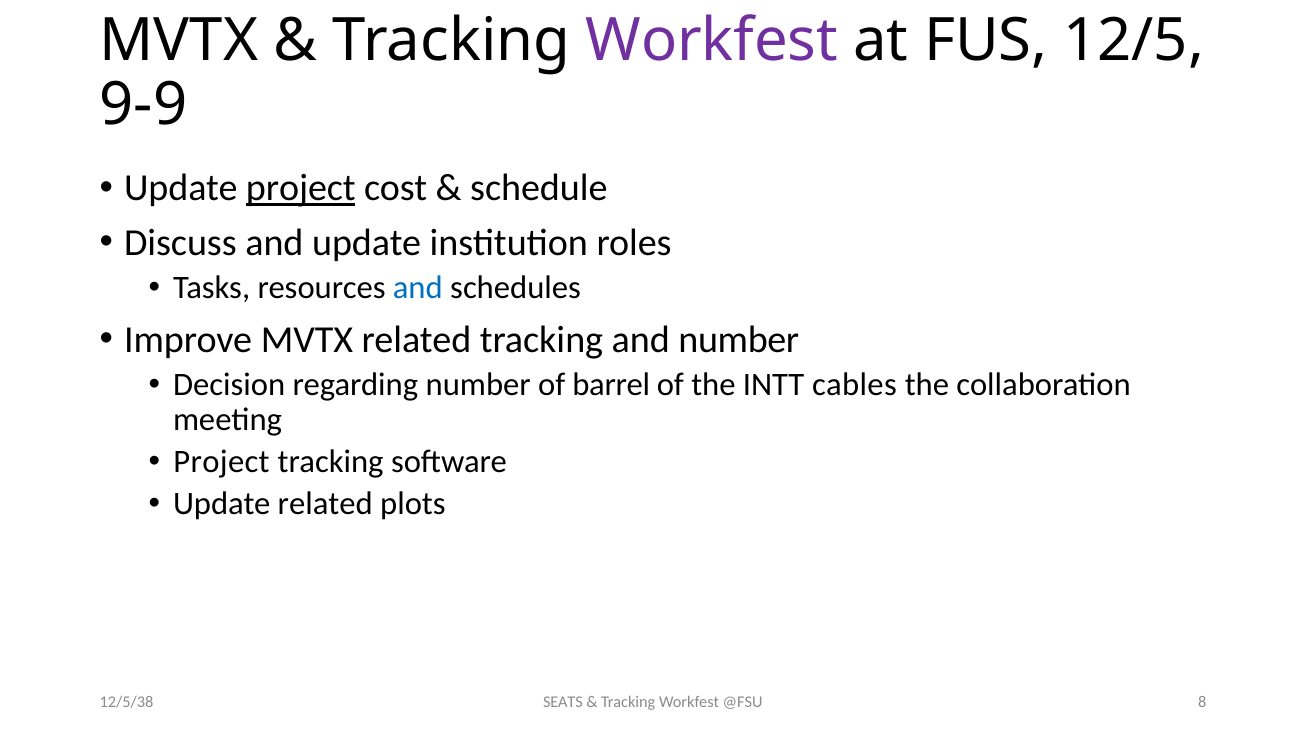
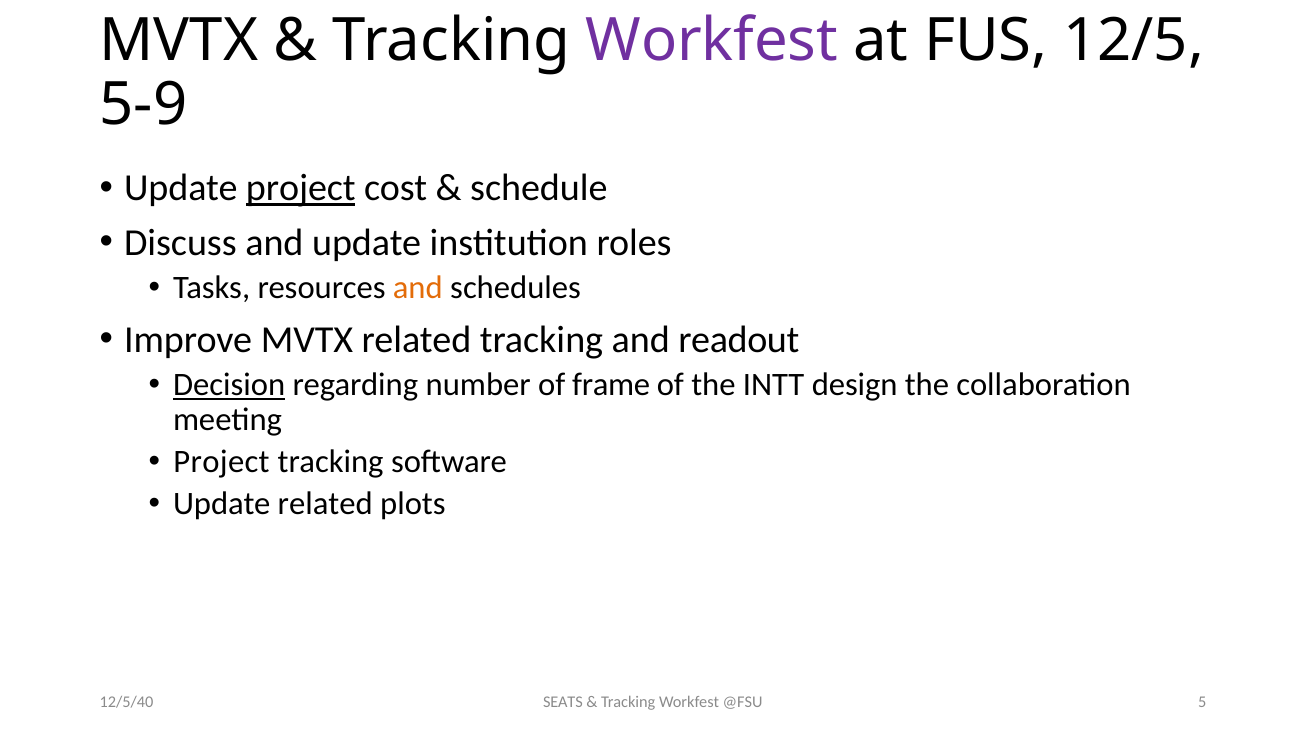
9-9: 9-9 -> 5-9 (143, 105)
and colour: blue -> orange (418, 288)
and number: number -> readout (739, 339)
Decision underline: none -> present (229, 384)
barrel: barrel -> frame (611, 384)
cables: cables -> design (855, 384)
8: 8 -> 5 (1202, 701)
12/5/38: 12/5/38 -> 12/5/40 (126, 702)
